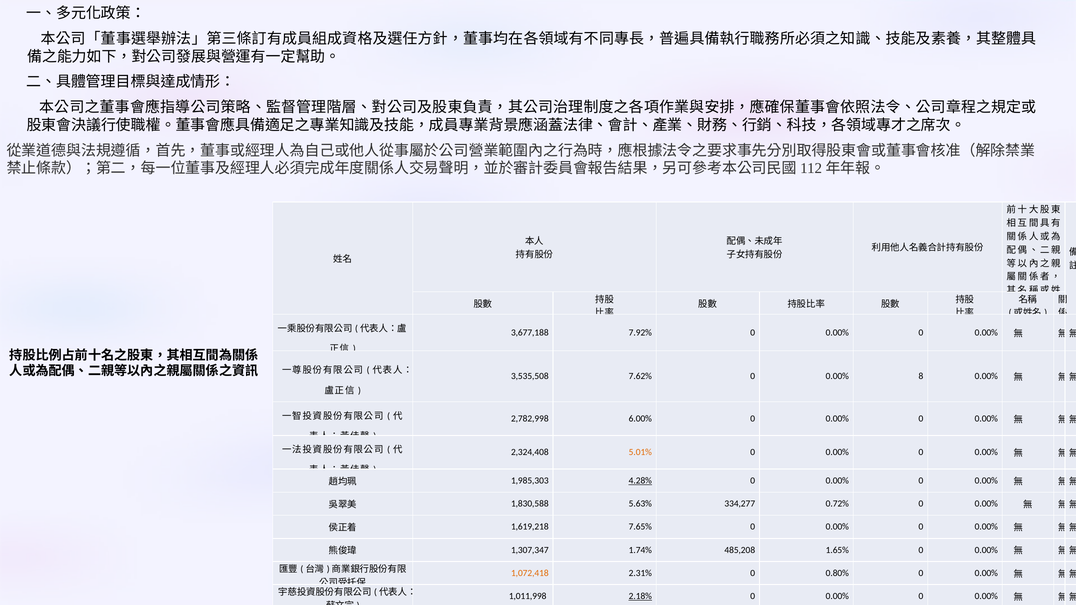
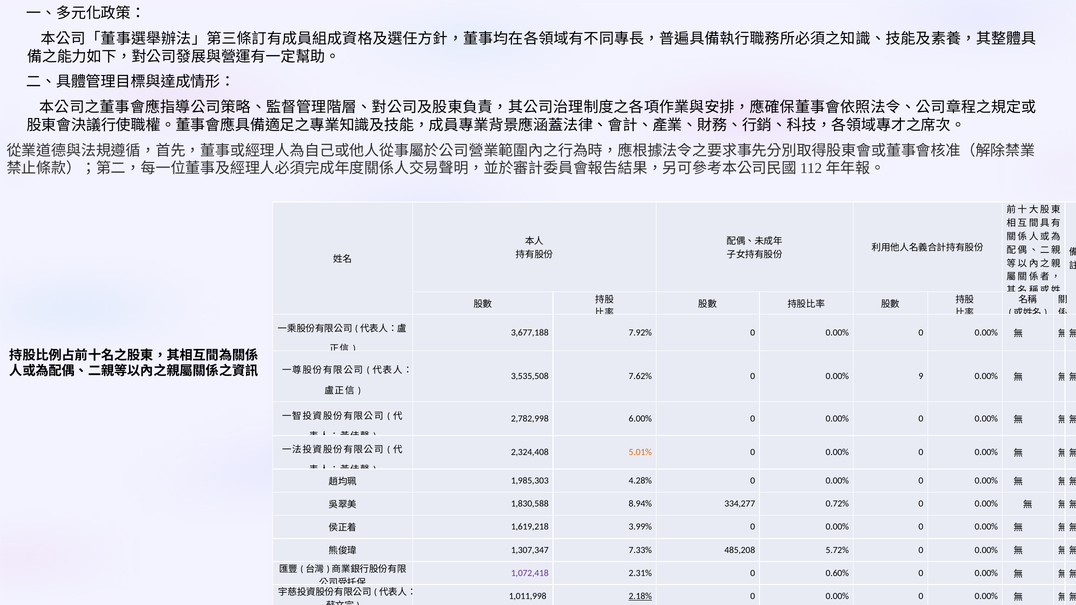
8: 8 -> 9 (921, 376)
4.28% underline: present -> none (640, 481)
5.63%: 5.63% -> 8.94% (640, 504)
7.65%: 7.65% -> 3.99% (640, 527)
1.74%: 1.74% -> 7.33% (640, 550)
1.65%: 1.65% -> 5.72% (837, 550)
1,072,418 colour: orange -> purple (530, 573)
0.80%: 0.80% -> 0.60% (837, 573)
